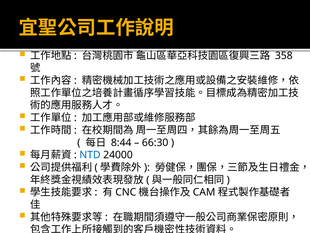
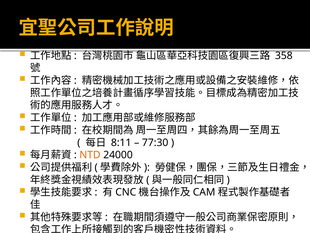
8:44: 8:44 -> 8:11 (121, 142)
66:30: 66:30 -> 77:30 (155, 142)
NTD colour: blue -> orange (90, 155)
